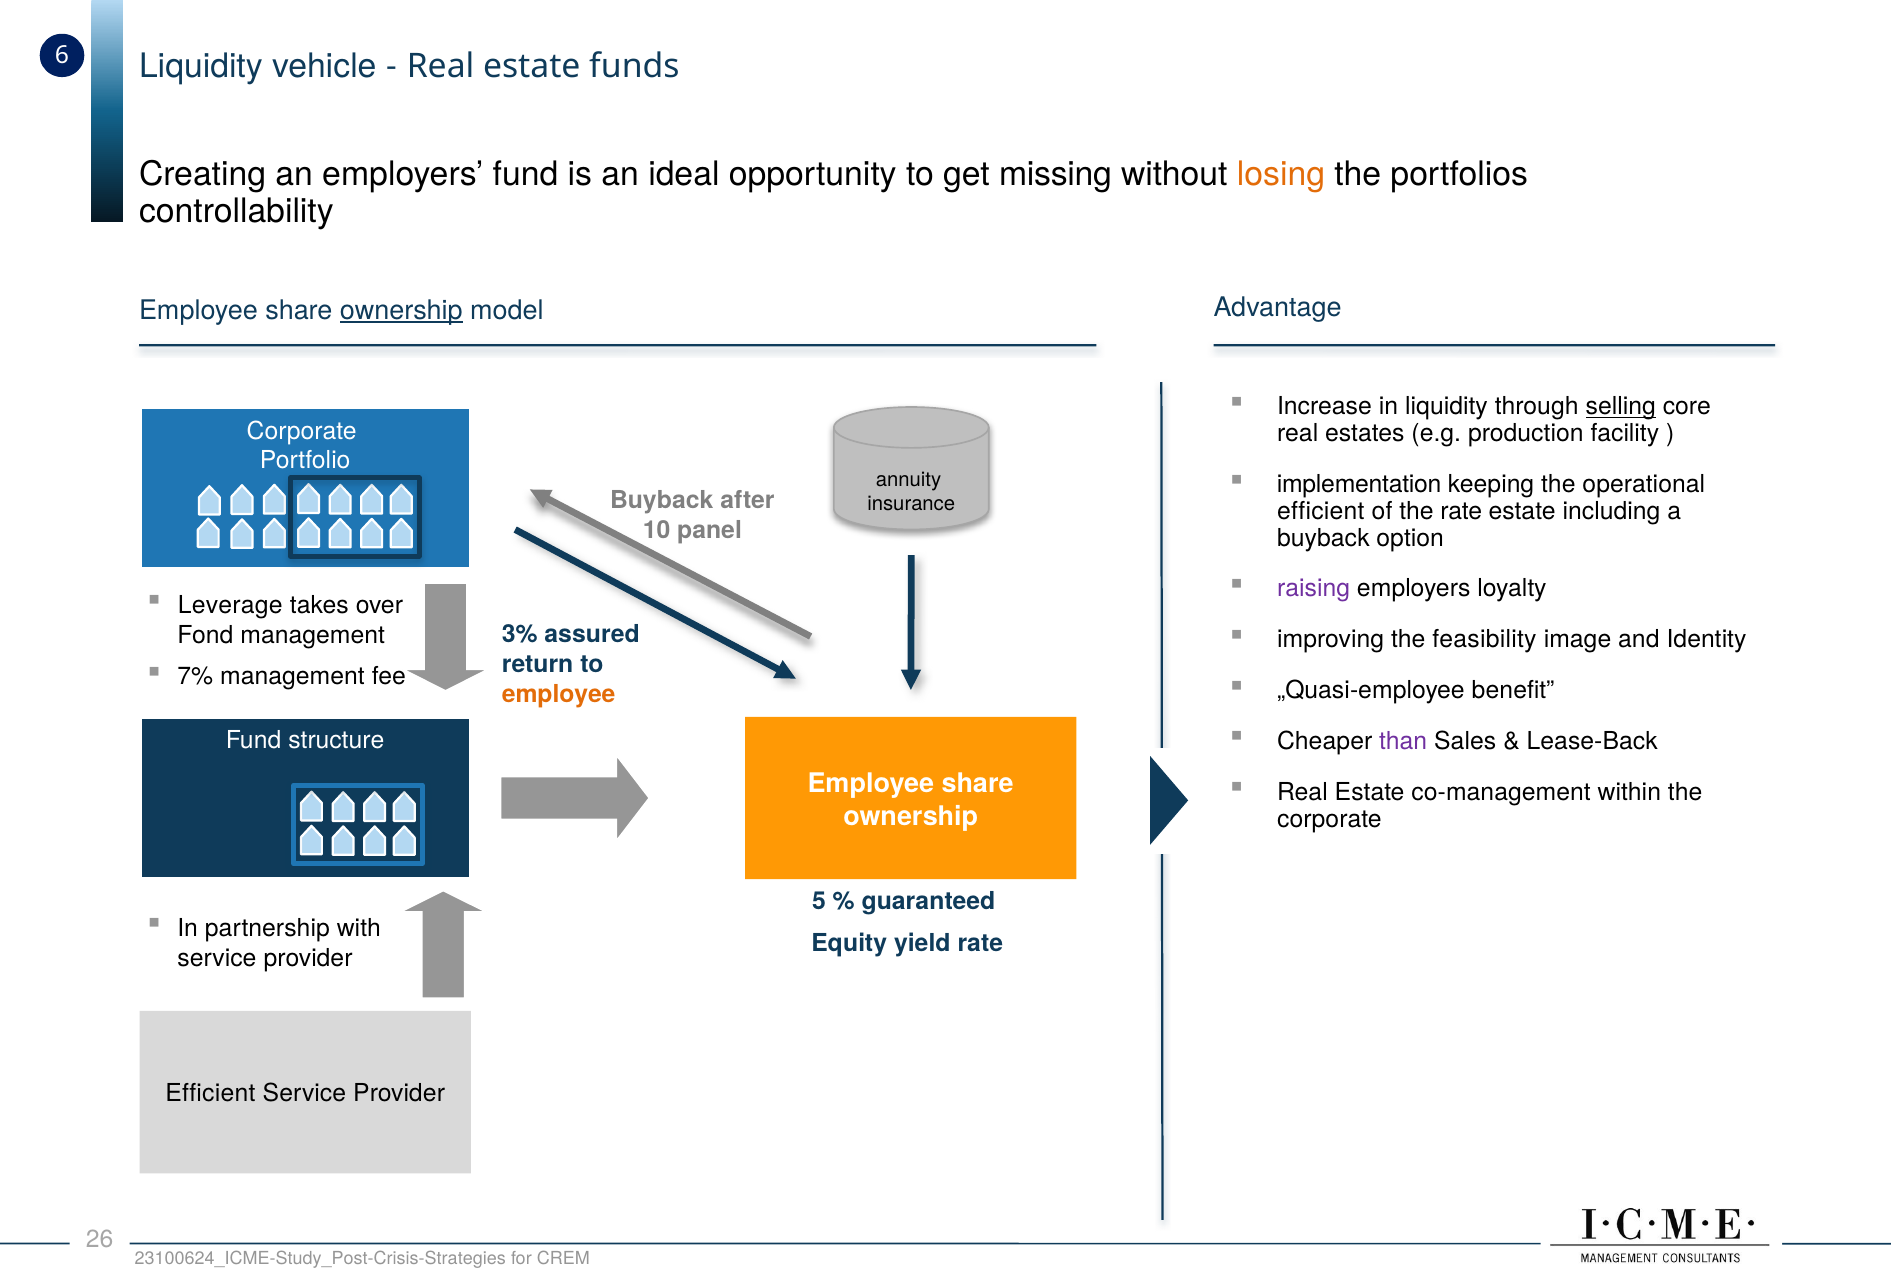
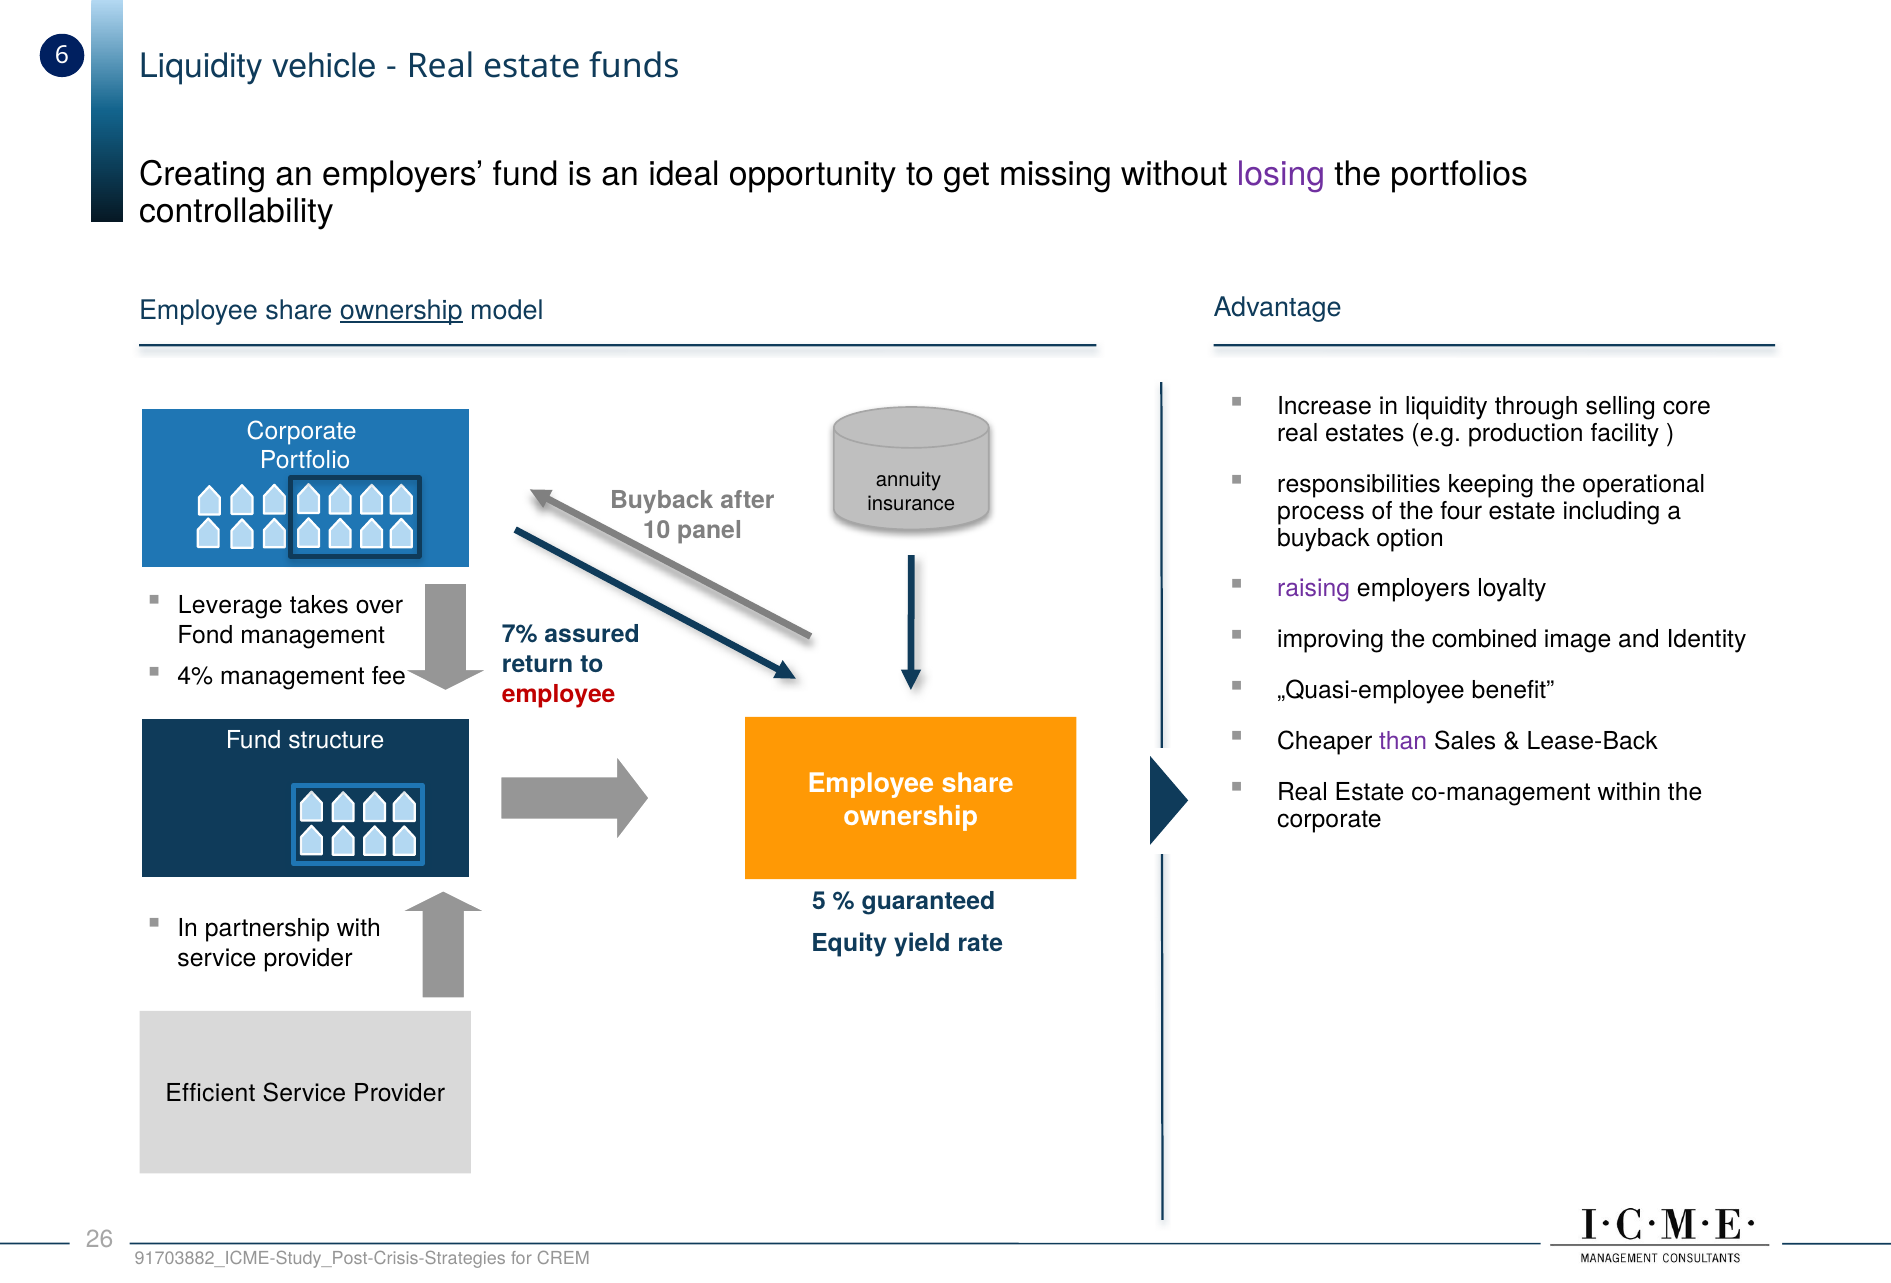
losing colour: orange -> purple (1281, 175)
selling underline: present -> none (1621, 407)
implementation: implementation -> responsibilities (1359, 484)
efficient: efficient -> process (1321, 511)
the rate: rate -> four (1461, 511)
feasibility: feasibility -> combined (1485, 640)
3%: 3% -> 7% (520, 635)
7%: 7% -> 4% (195, 677)
employee colour: orange -> red (559, 694)
23100624_ICME-Study_Post-Crisis-Strategies: 23100624_ICME-Study_Post-Crisis-Strategies -> 91703882_ICME-Study_Post-Crisis-Strategies (320, 1259)
